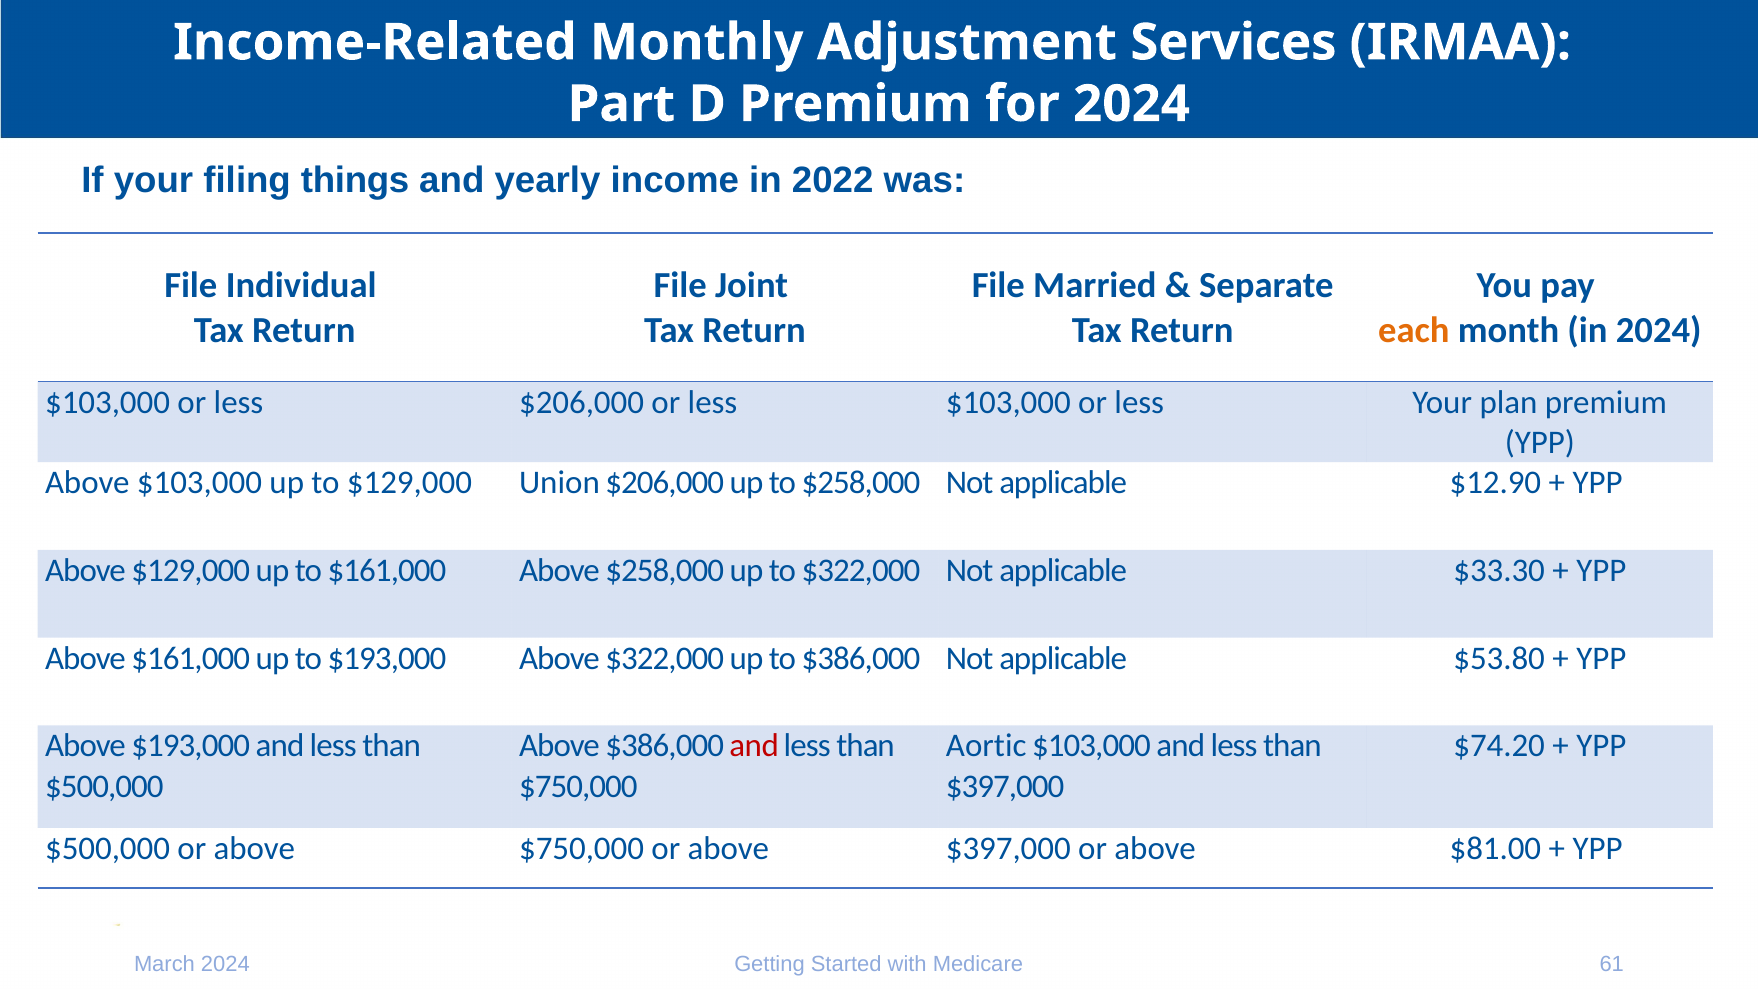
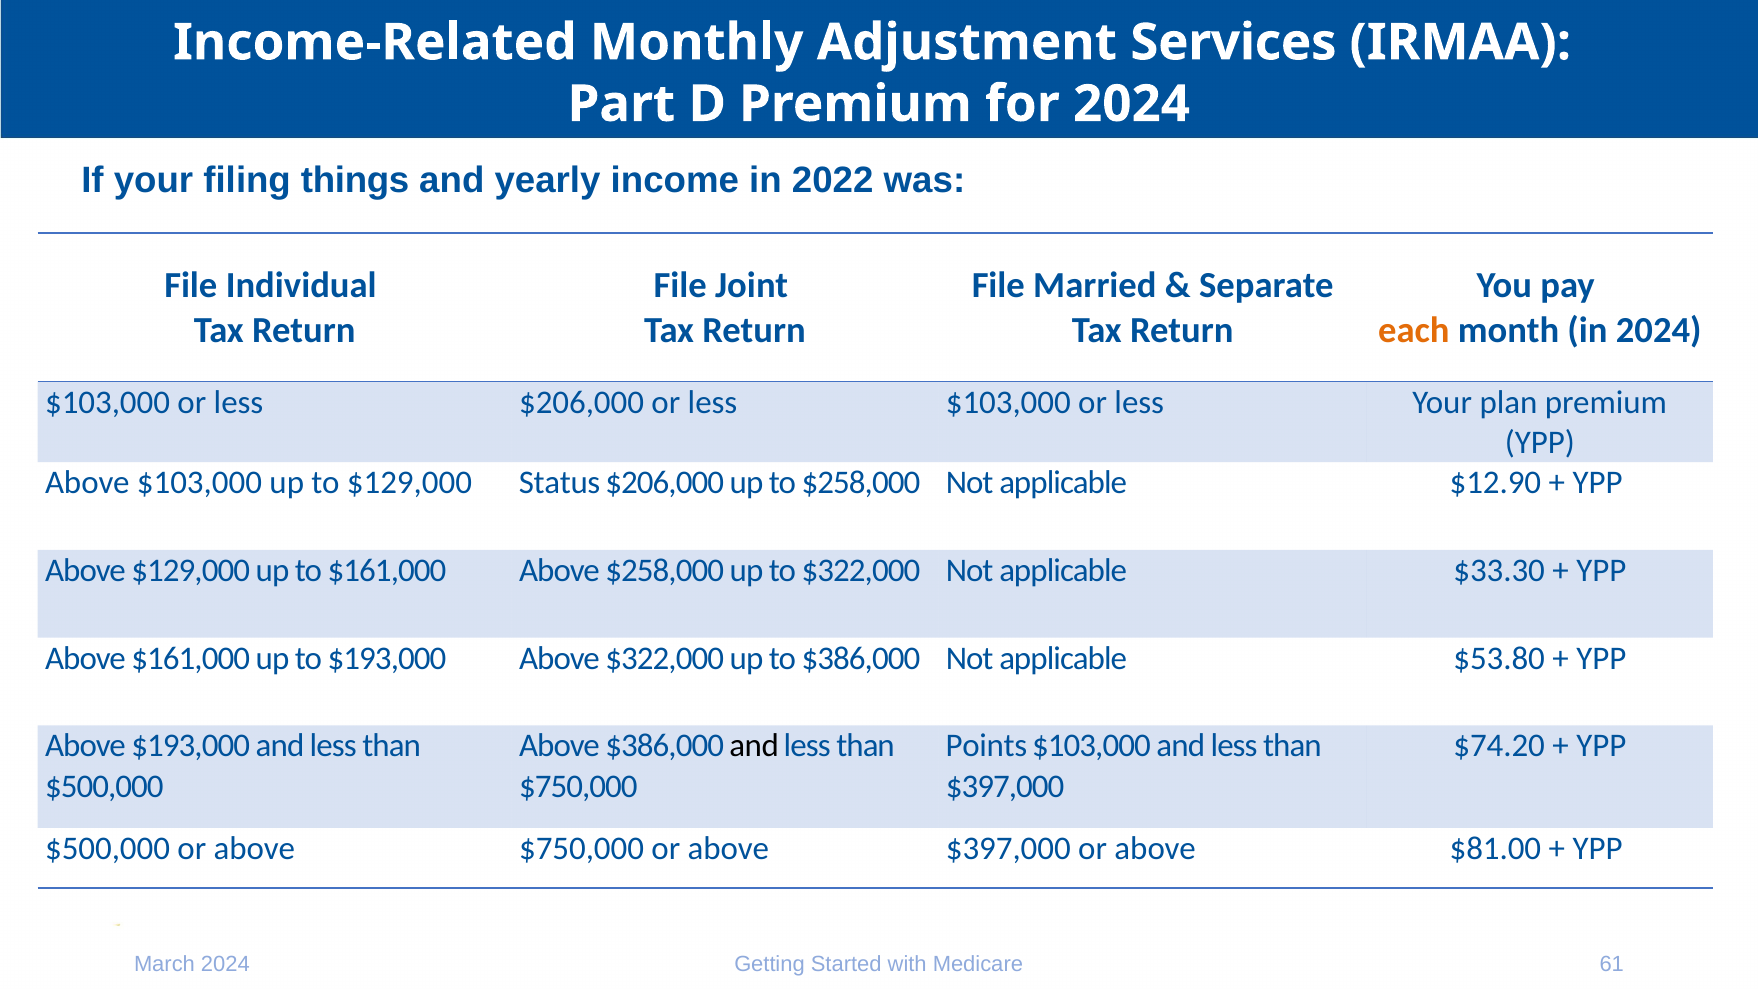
Union: Union -> Status (560, 483)
and colour: red -> black (754, 746)
Aortic: Aortic -> Points (986, 746)
